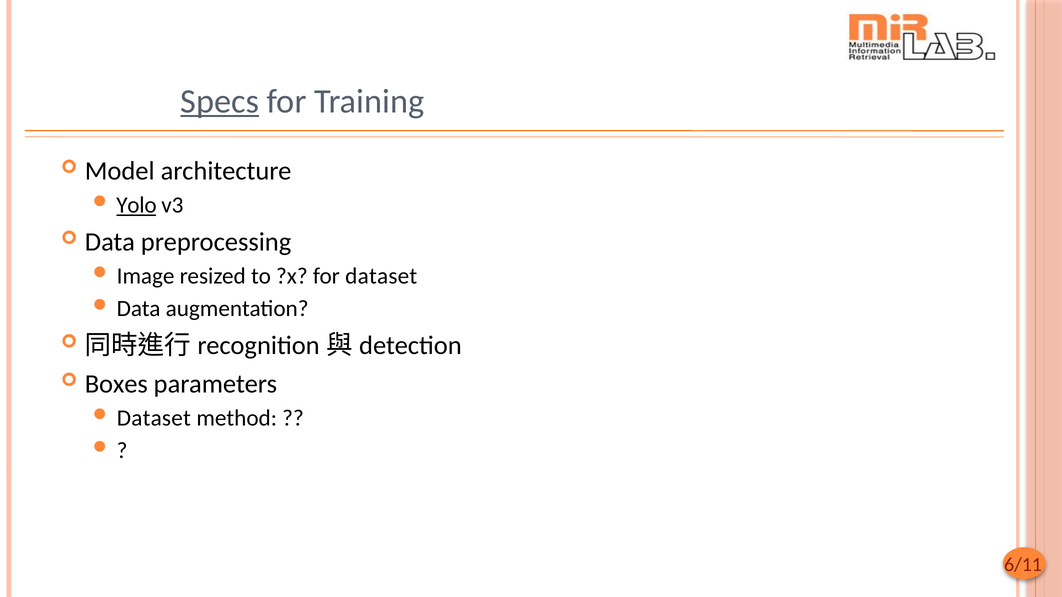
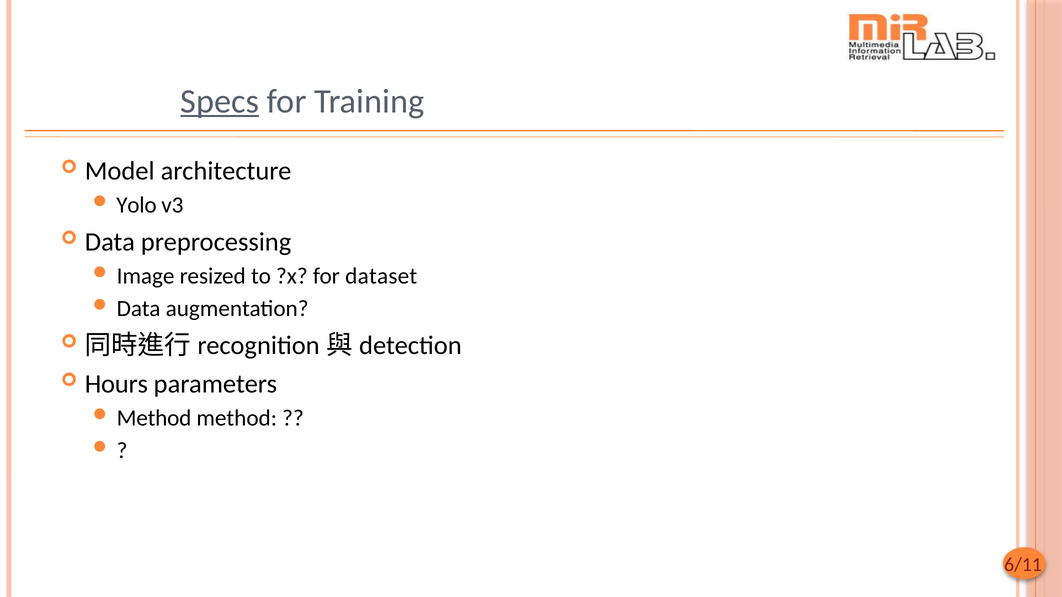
Yolo underline: present -> none (136, 205)
Boxes: Boxes -> Hours (116, 384)
Dataset: Dataset -> Method (154, 418)
